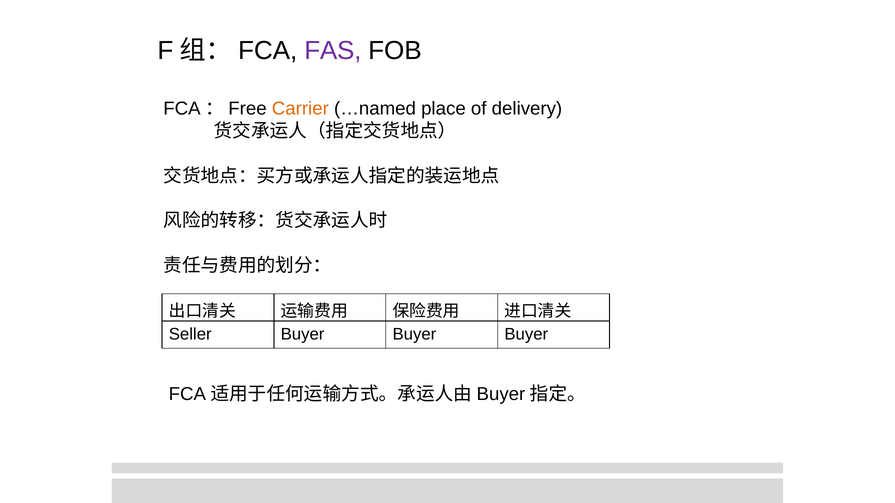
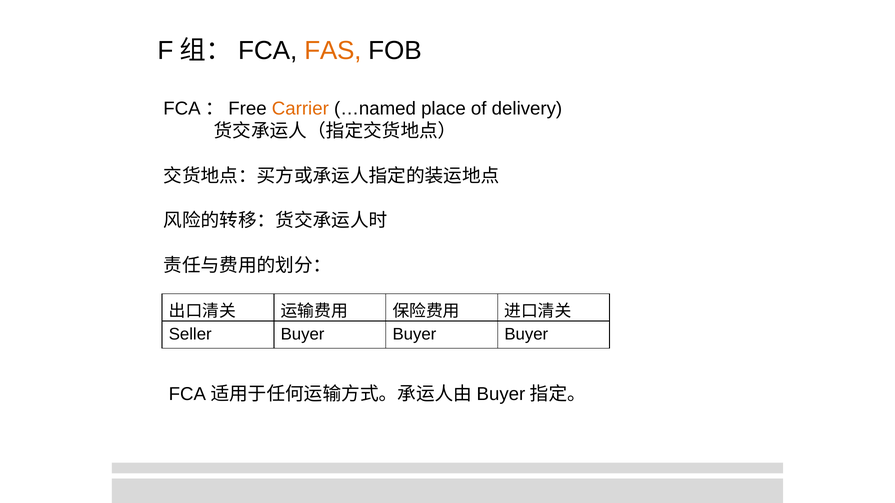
FAS colour: purple -> orange (333, 50)
